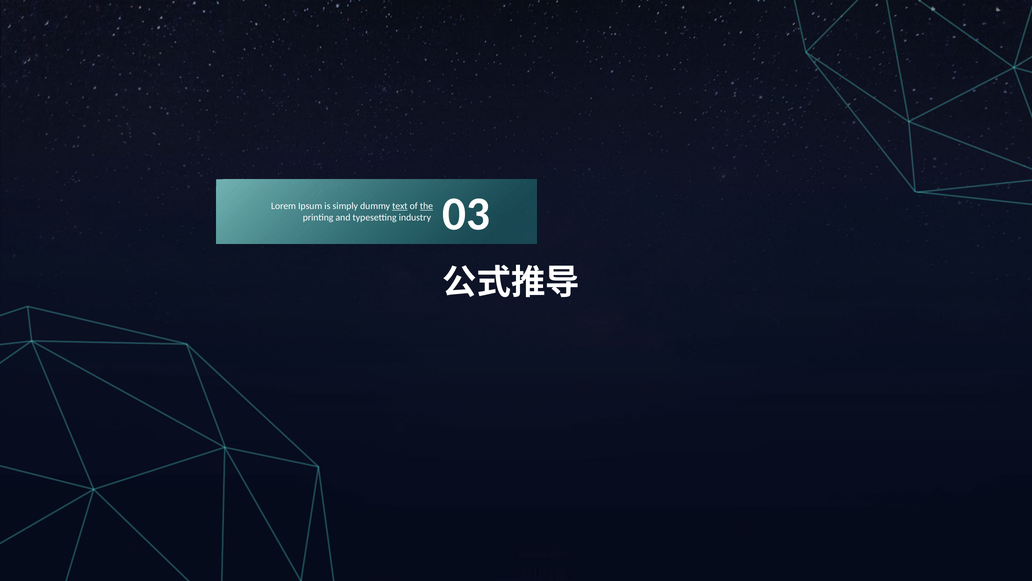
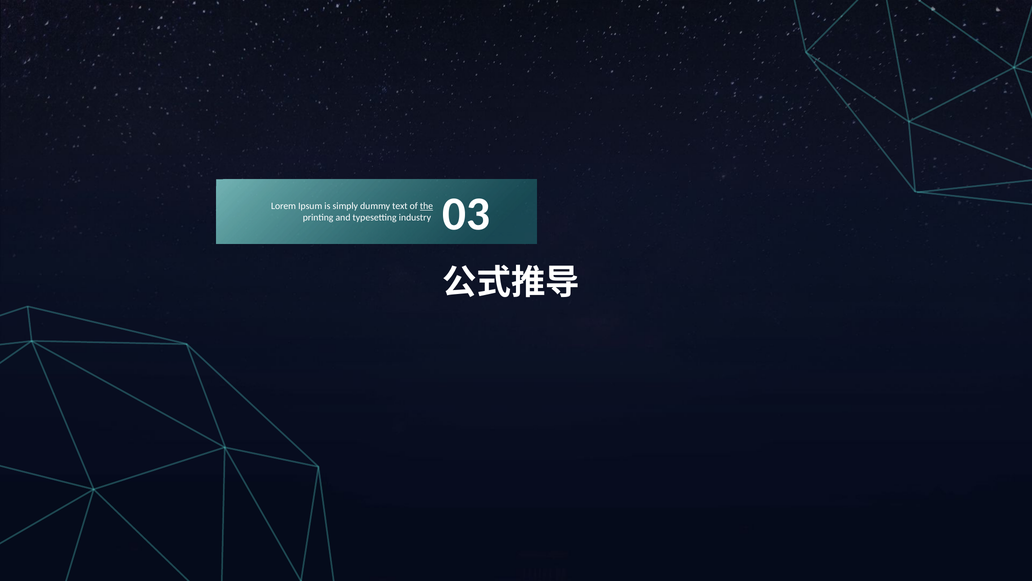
text underline: present -> none (400, 206)
